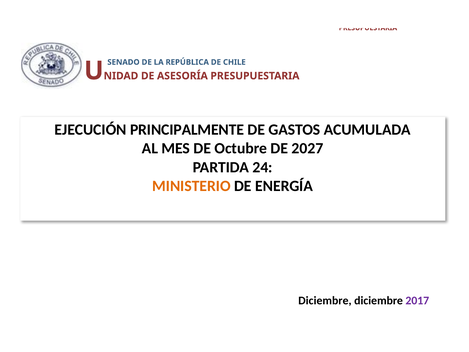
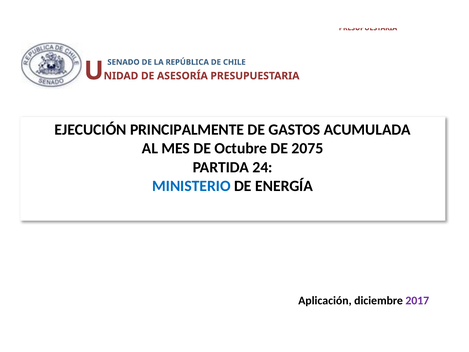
2027: 2027 -> 2075 (307, 148)
MINISTERIO colour: orange -> blue (191, 186)
Diciembre: Diciembre -> Aplicación (325, 301)
